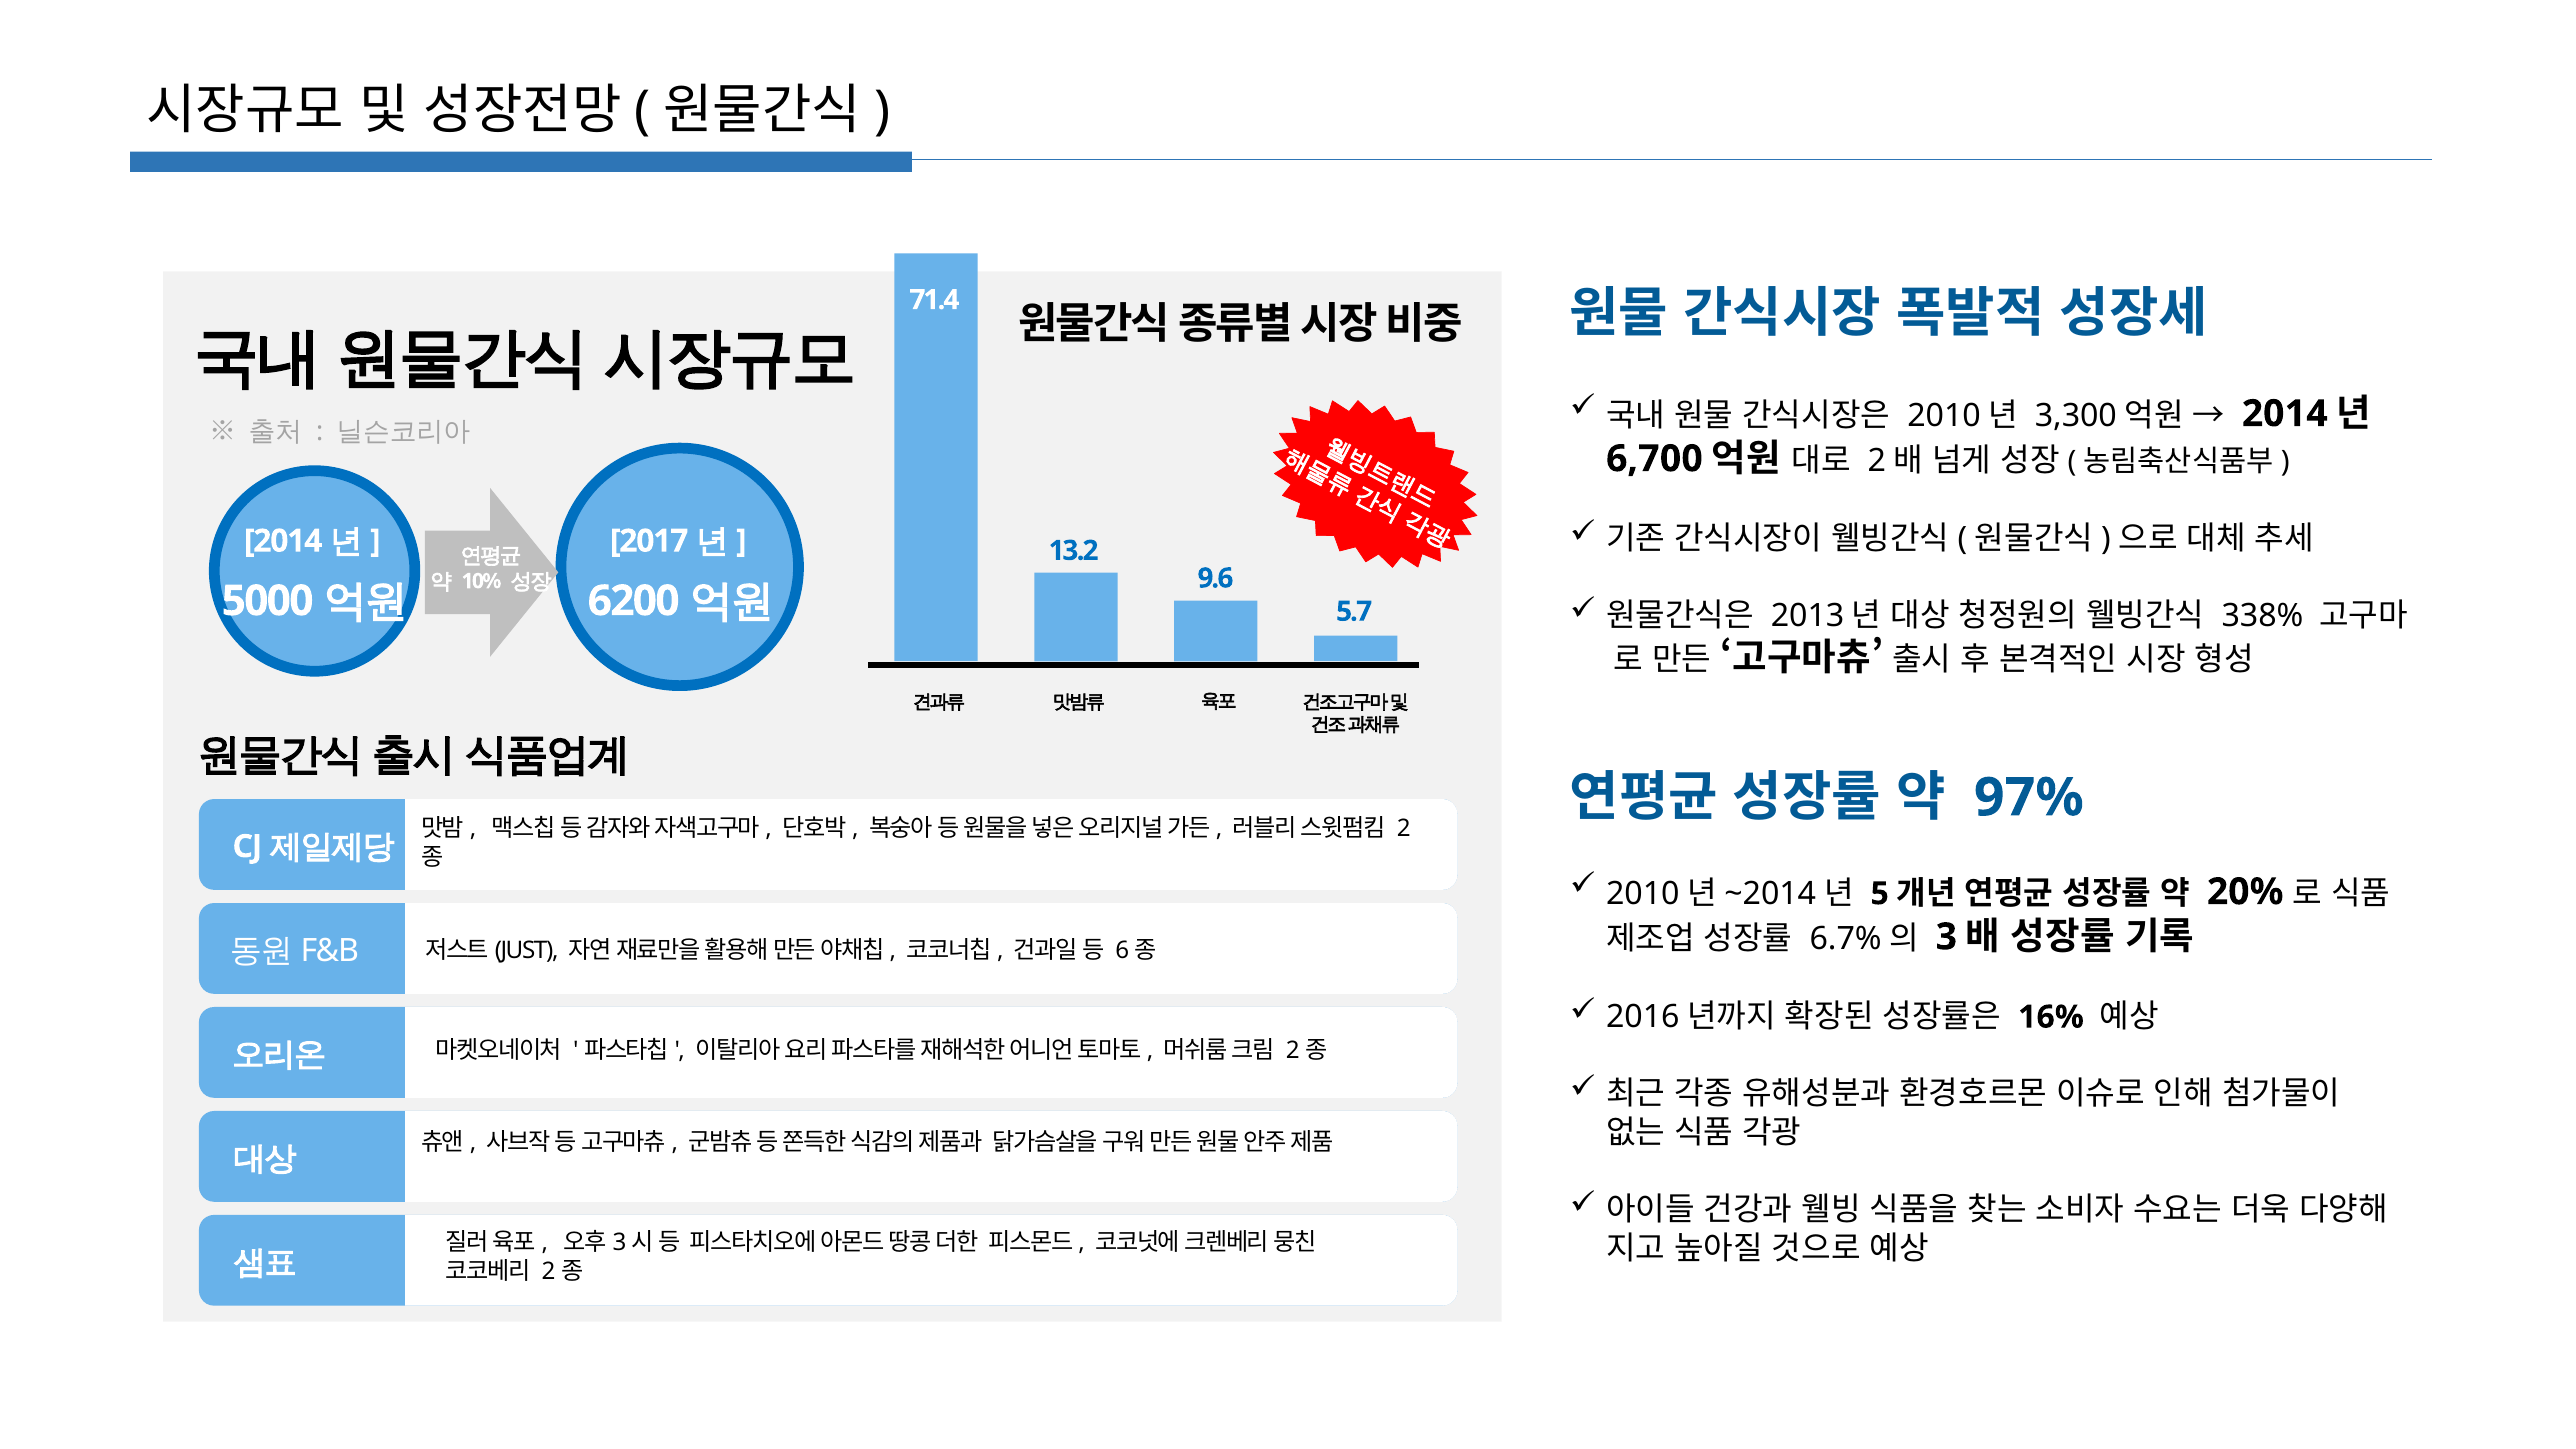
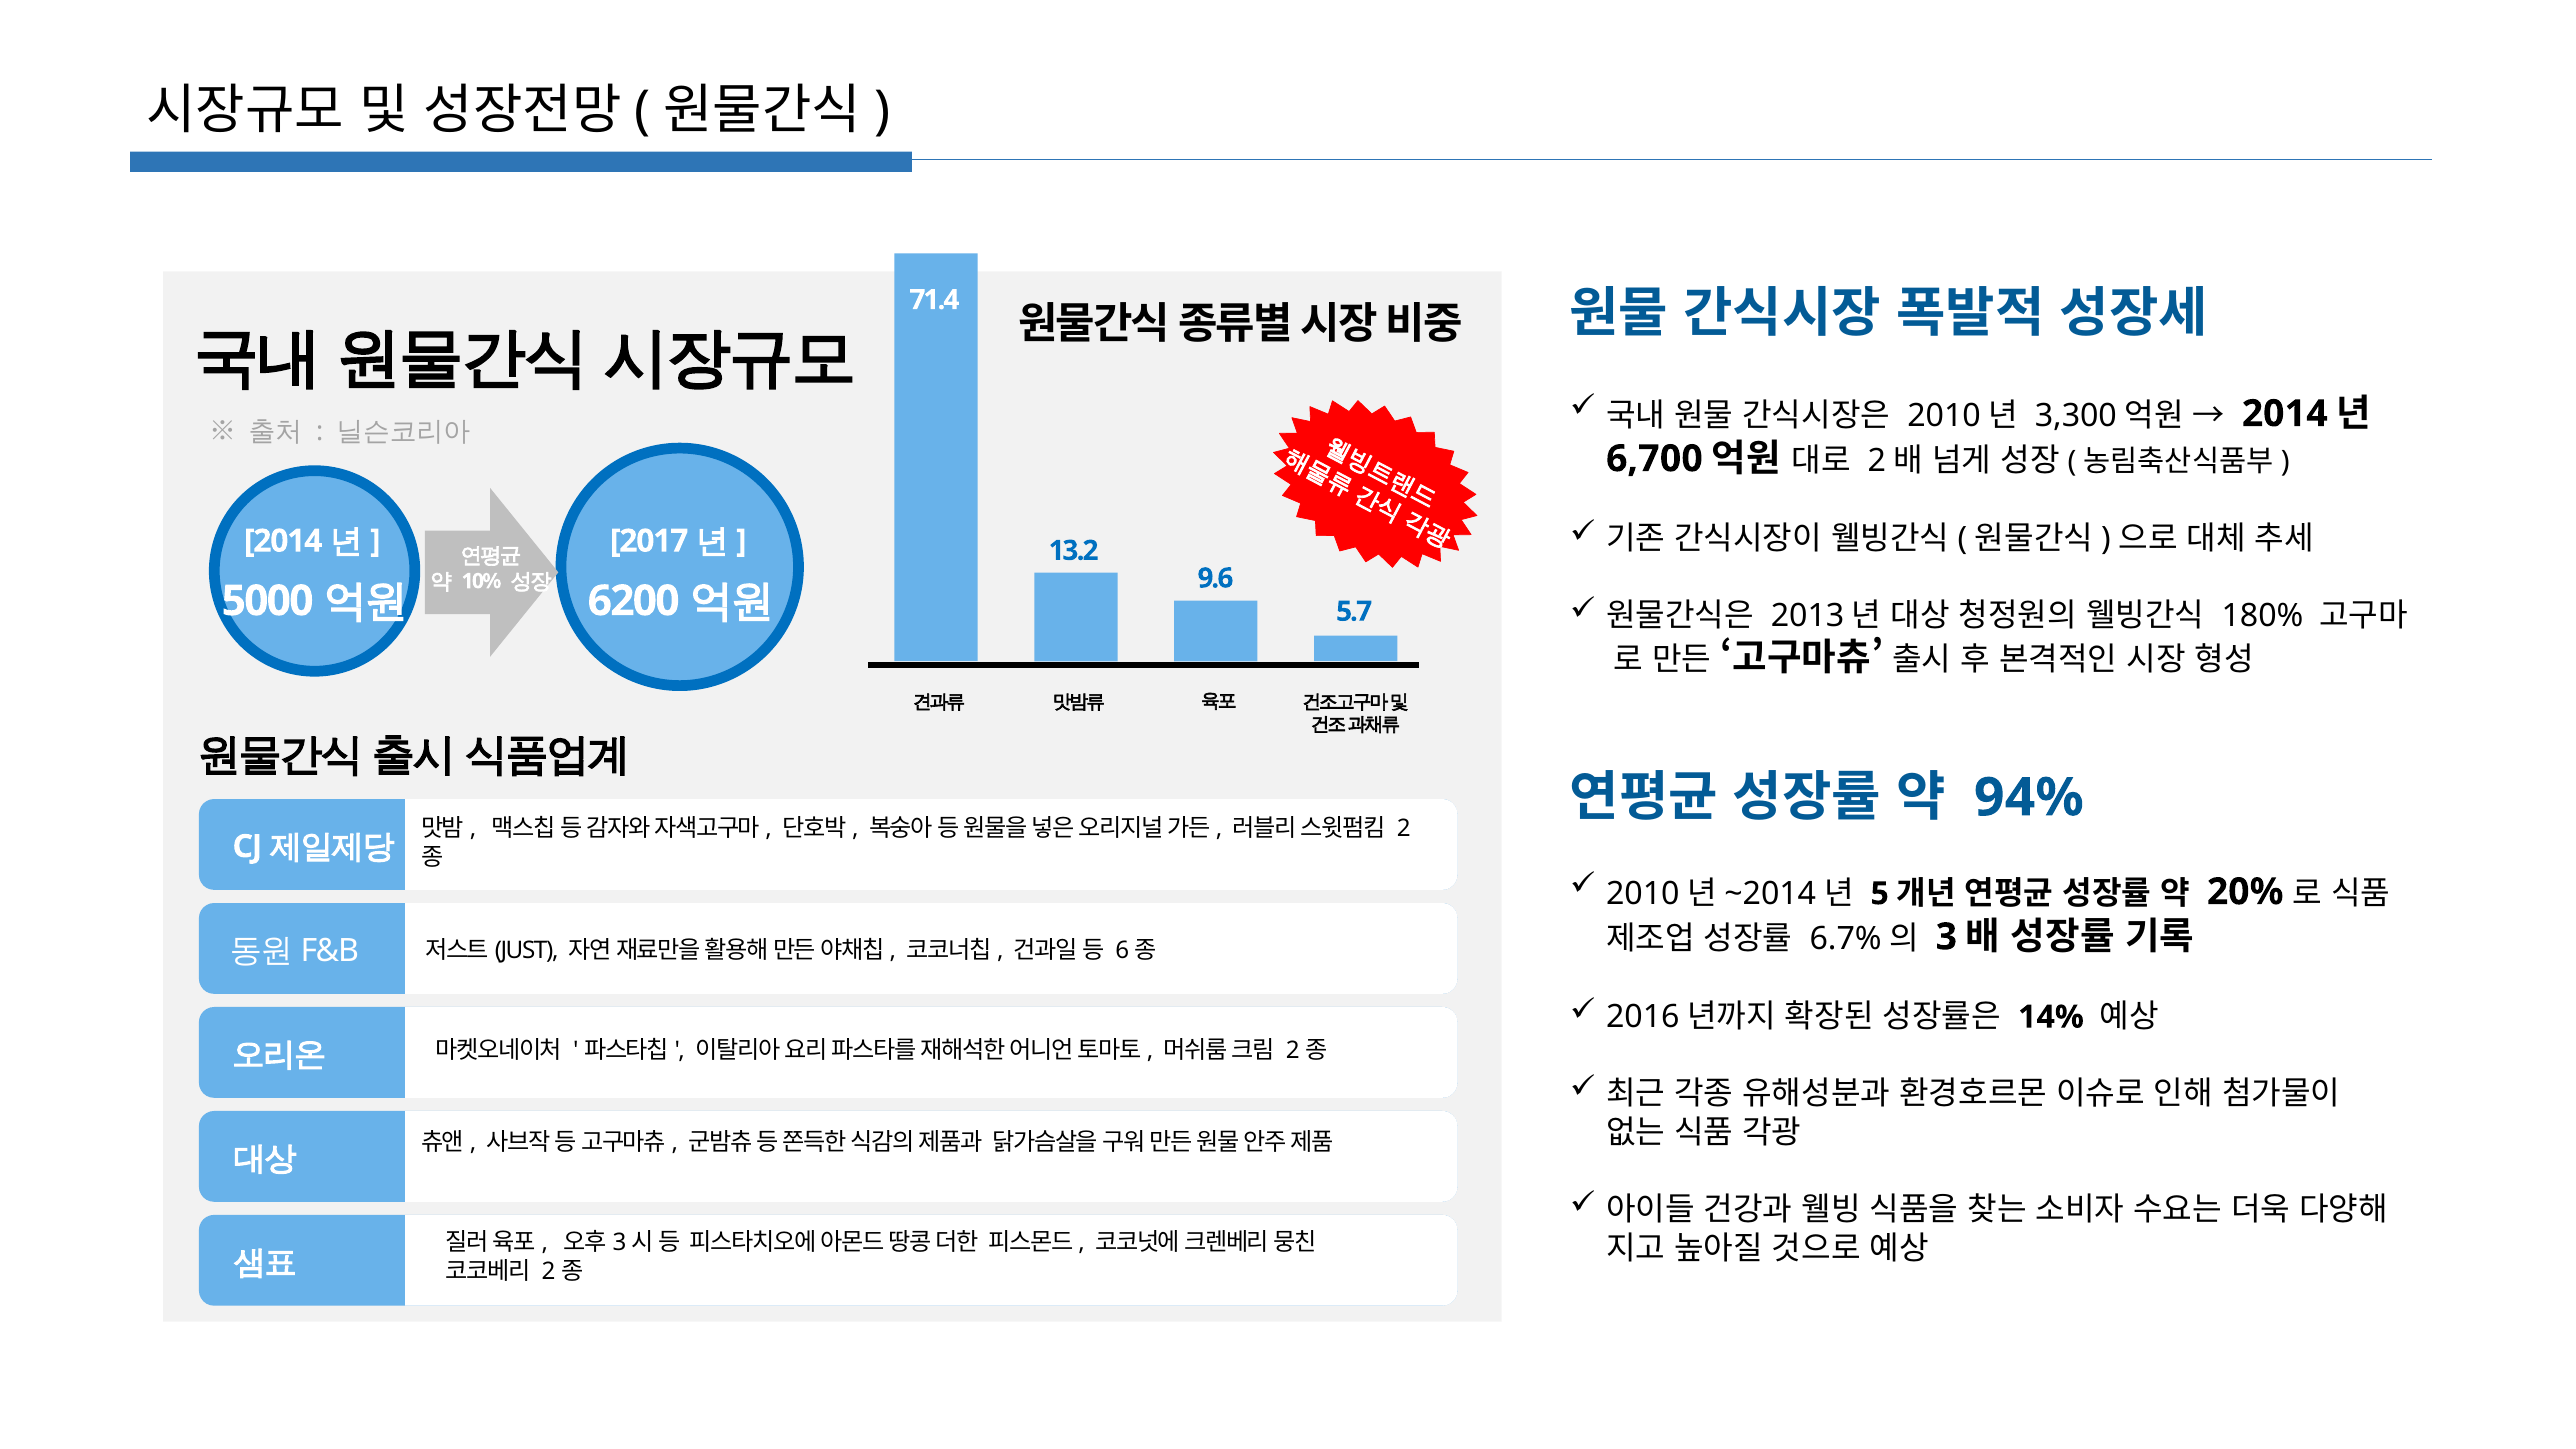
338%: 338% -> 180% (2262, 616)
97%: 97% -> 94% (2029, 798)
16%: 16% -> 14% (2051, 1017)
